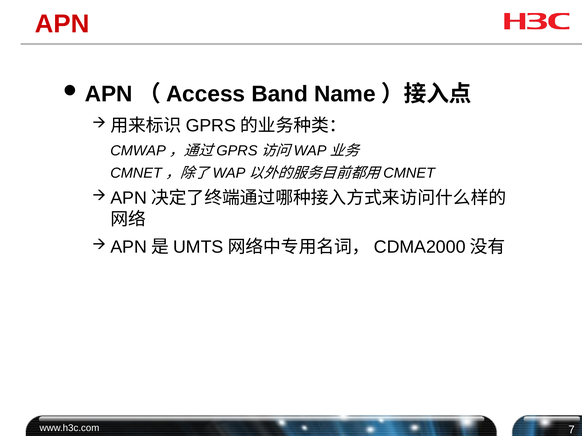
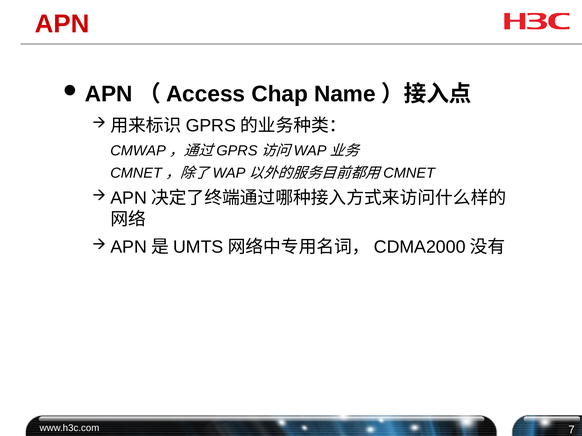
Band: Band -> Chap (280, 94)
